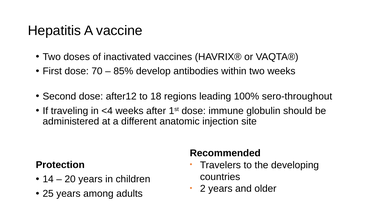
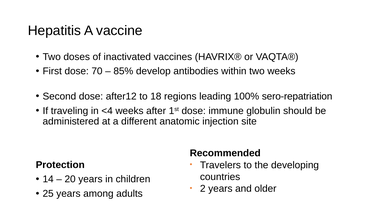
sero-throughout: sero-throughout -> sero-repatriation (297, 96)
